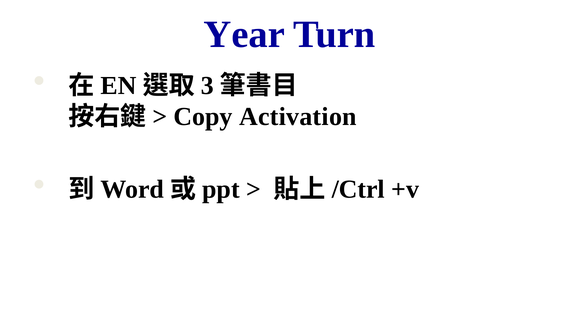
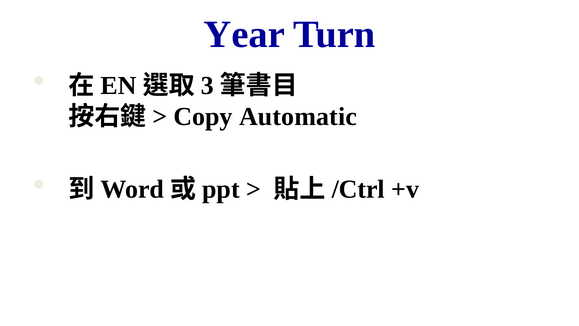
Activation: Activation -> Automatic (298, 117)
